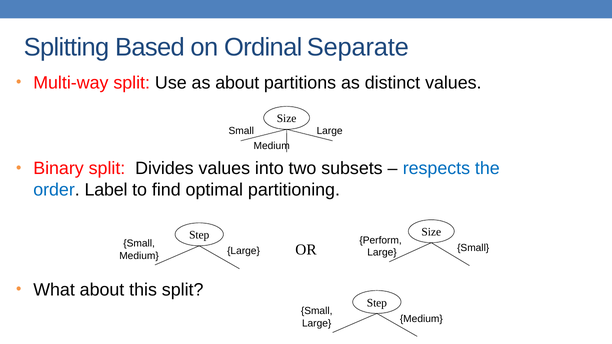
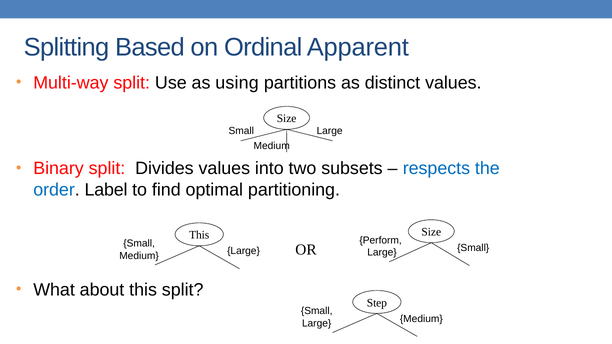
Separate: Separate -> Apparent (358, 47)
as about: about -> using (237, 83)
Step: Step -> This (199, 235)
